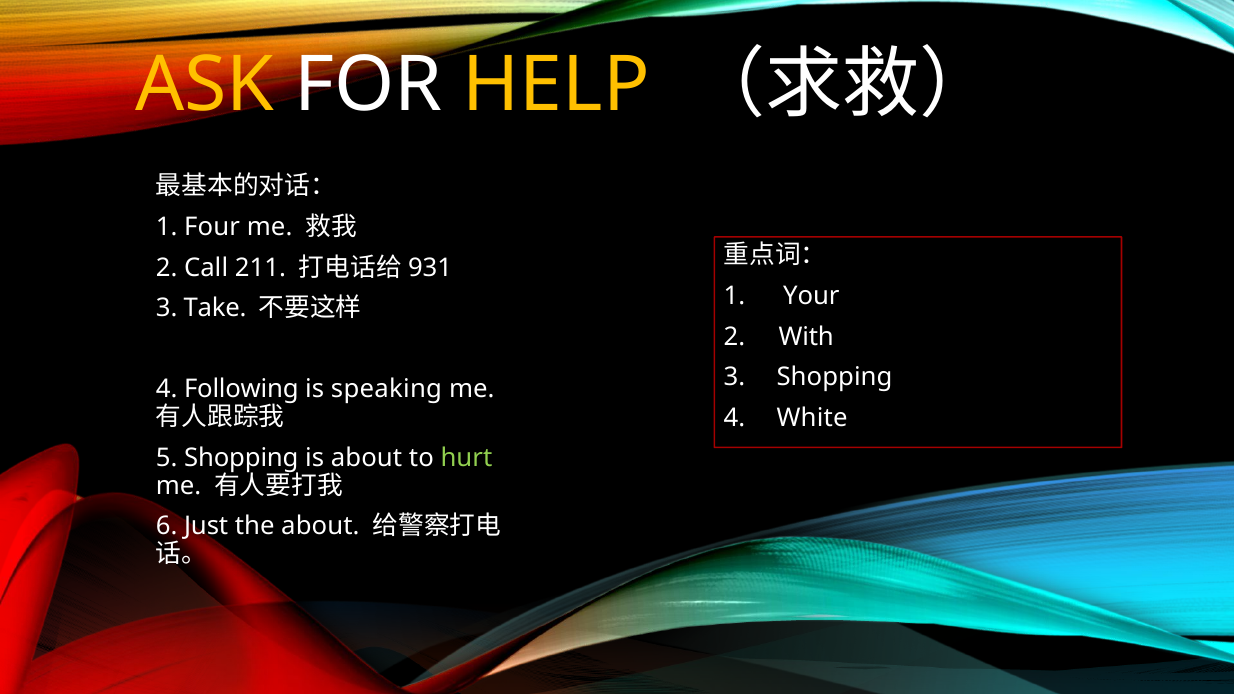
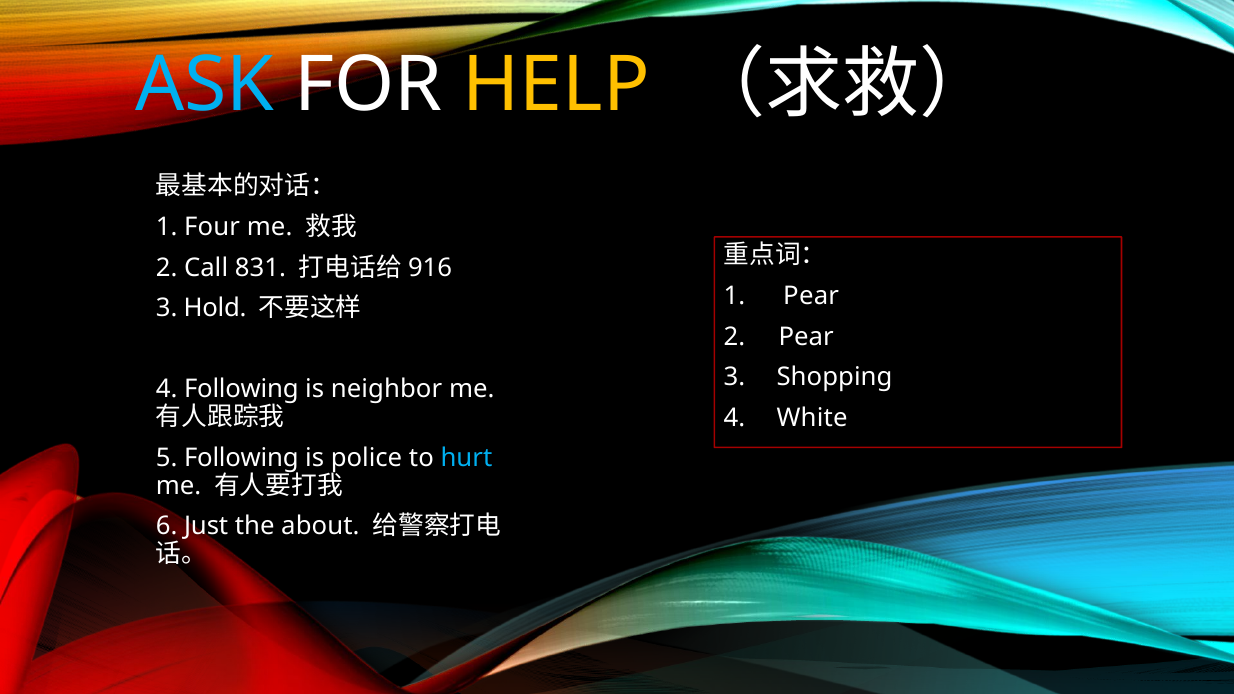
ASK colour: yellow -> light blue (205, 85)
211: 211 -> 831 (260, 268)
931: 931 -> 916 (430, 268)
1 Your: Your -> Pear (811, 296)
Take: Take -> Hold (215, 308)
2 With: With -> Pear (806, 337)
speaking: speaking -> neighbor (387, 390)
5 Shopping: Shopping -> Following (241, 458)
is about: about -> police (367, 458)
hurt colour: light green -> light blue (466, 458)
